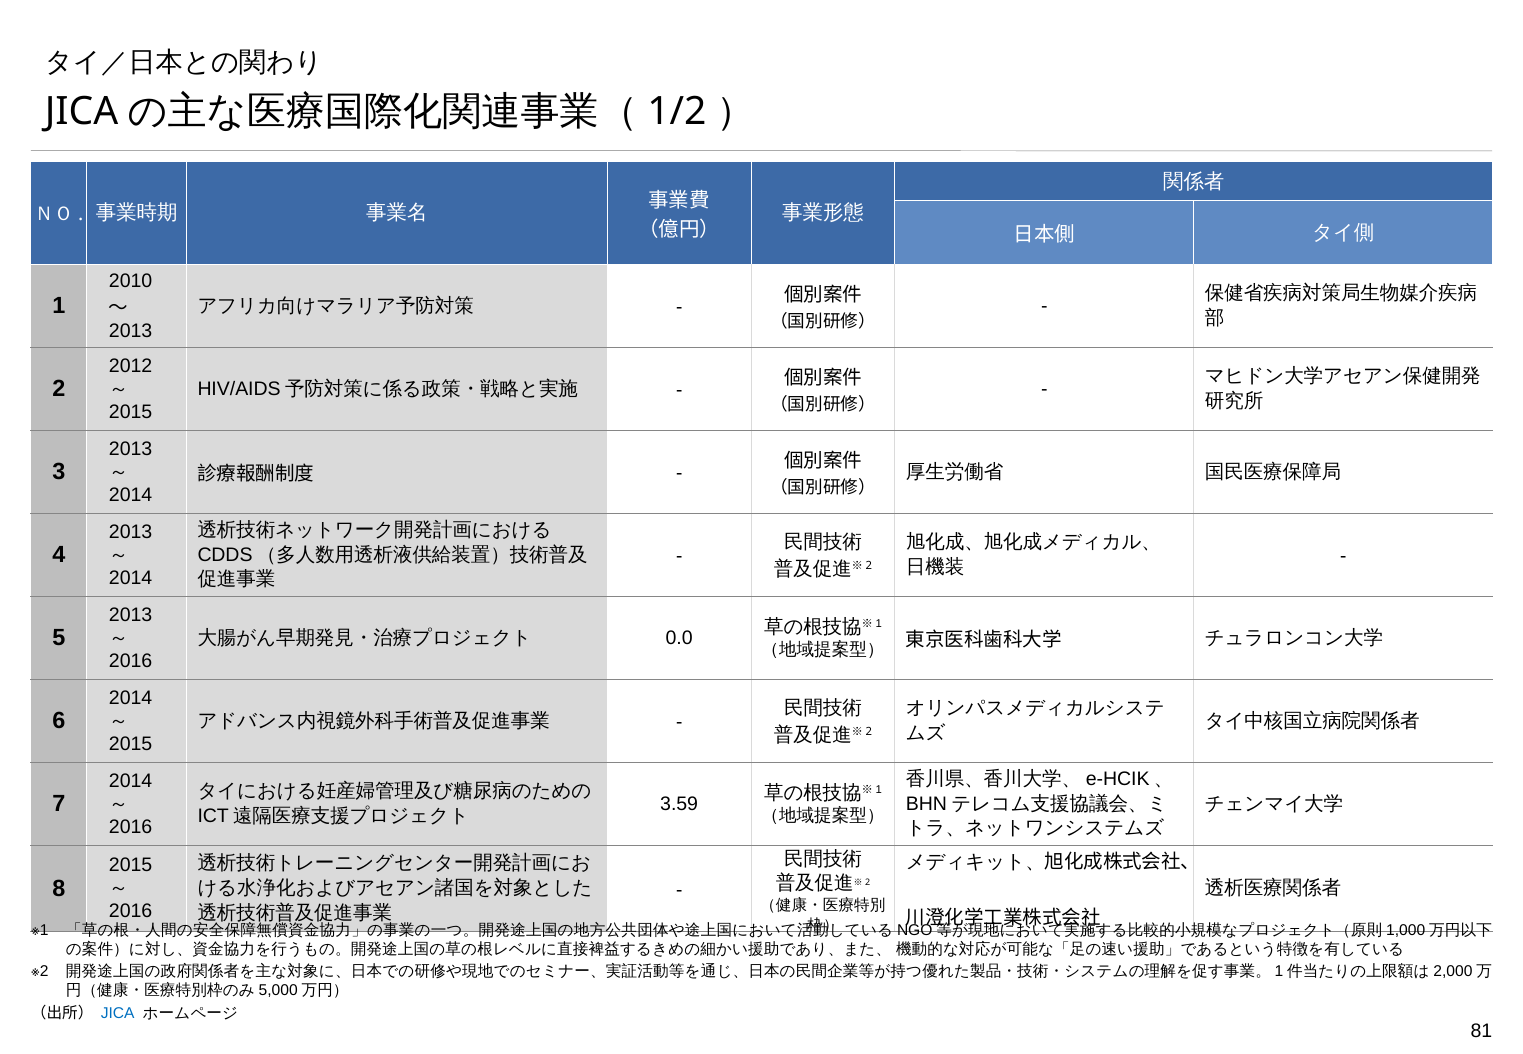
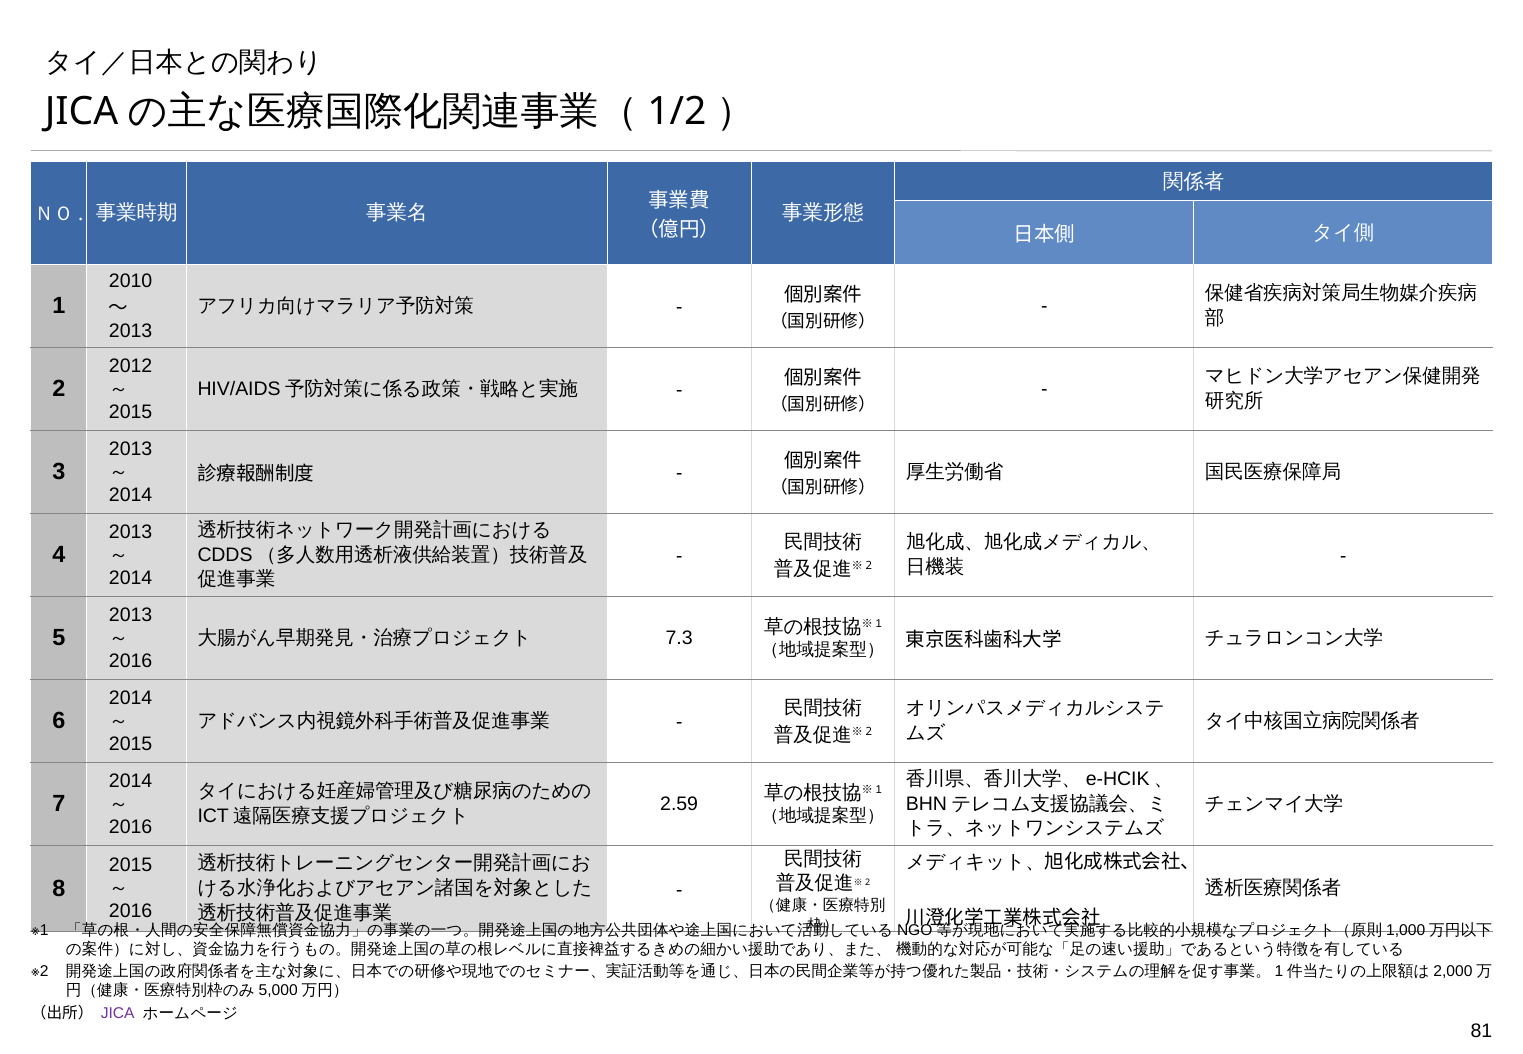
0.0: 0.0 -> 7.3 (679, 638)
3.59: 3.59 -> 2.59 (679, 804)
JICA colour: blue -> purple (118, 1014)
